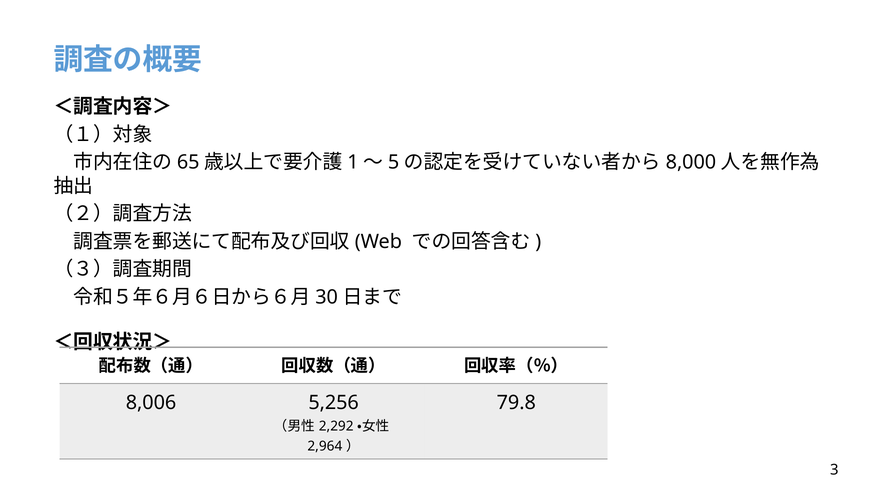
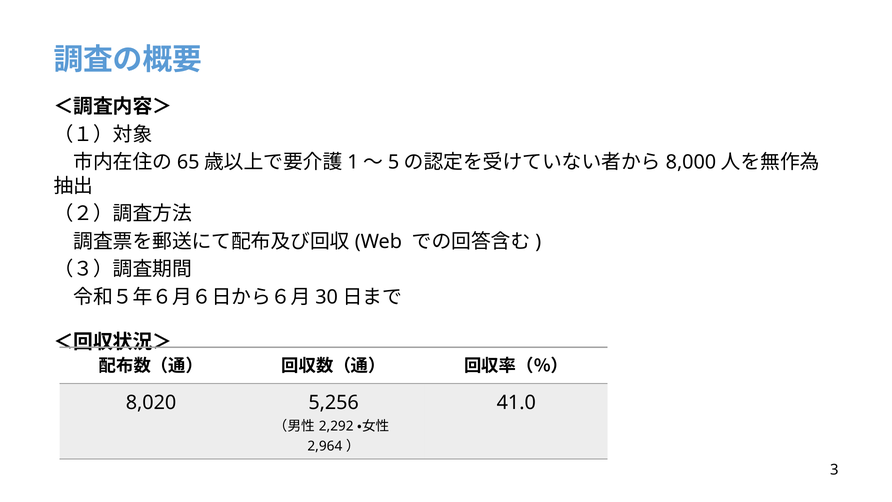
8,006: 8,006 -> 8,020 (151, 402)
79.8: 79.8 -> 41.0 (516, 402)
